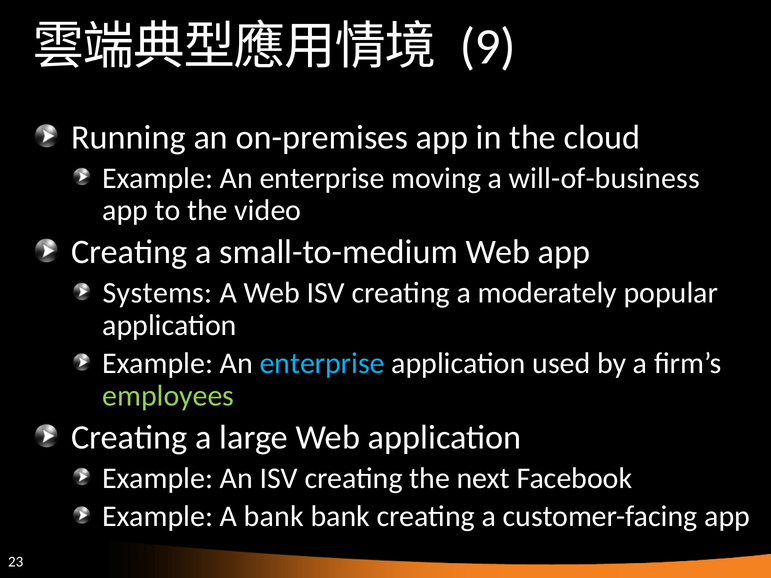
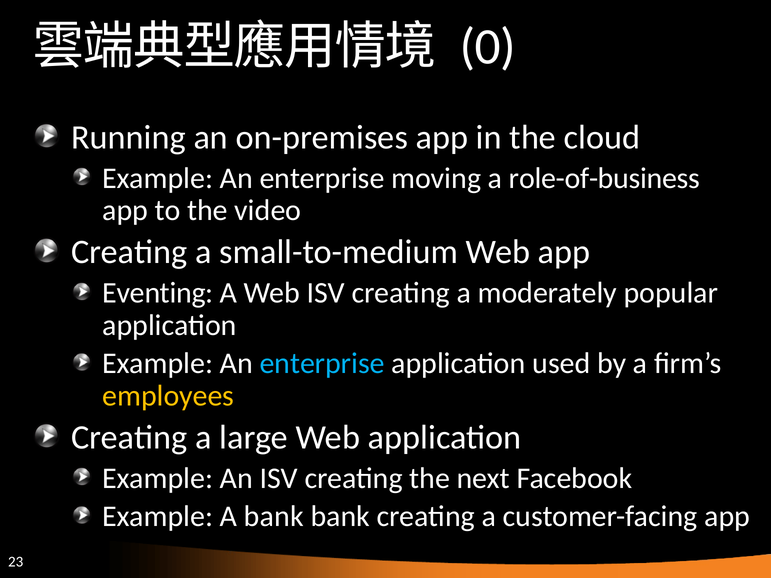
9: 9 -> 0 (488, 47)
will-of-business: will-of-business -> role-of-business (605, 178)
Systems: Systems -> Eventing (158, 293)
employees colour: light green -> yellow (168, 396)
